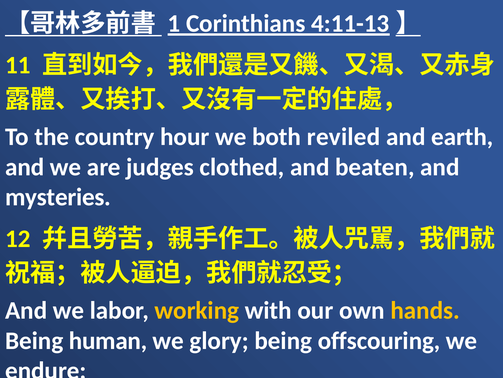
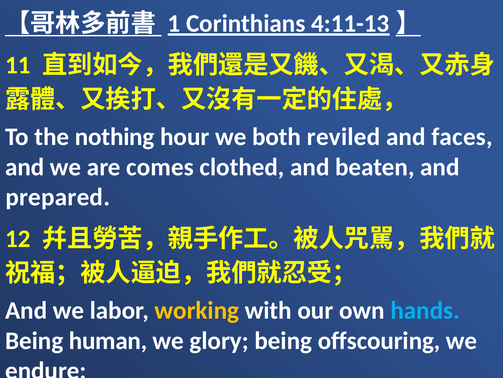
country: country -> nothing (115, 137)
earth: earth -> faces (462, 137)
judges: judges -> comes (160, 167)
mysteries: mysteries -> prepared (58, 197)
hands colour: yellow -> light blue (425, 310)
